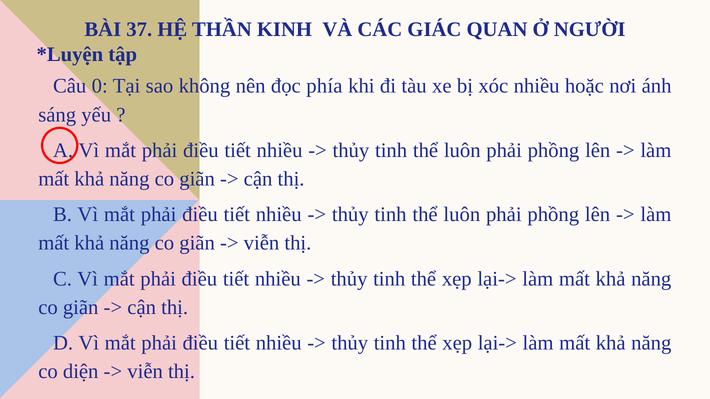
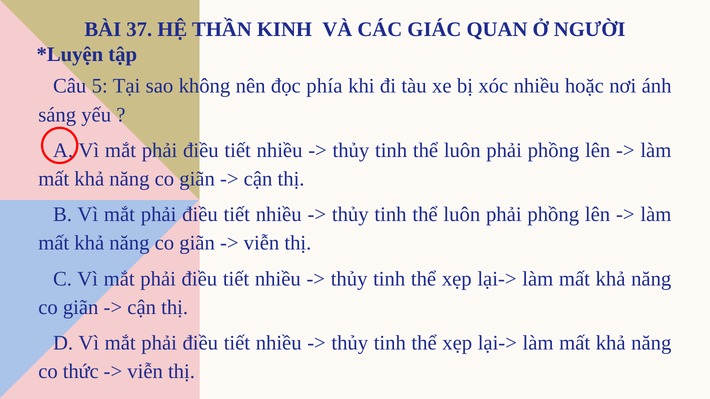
0: 0 -> 5 (100, 86)
diện: diện -> thức (81, 372)
